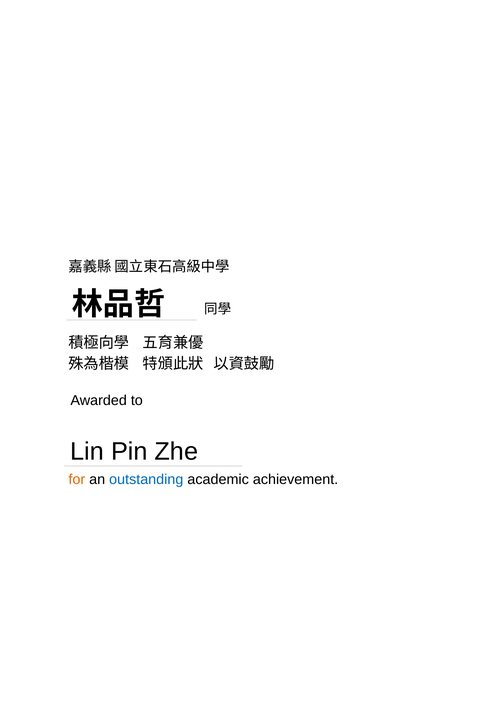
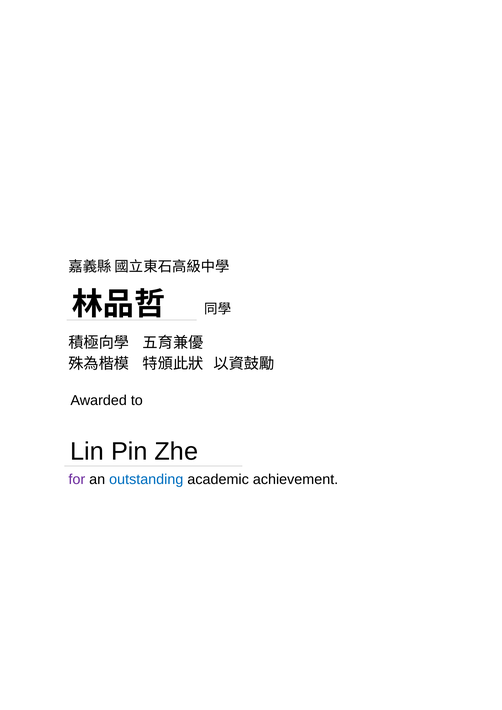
for colour: orange -> purple (77, 479)
